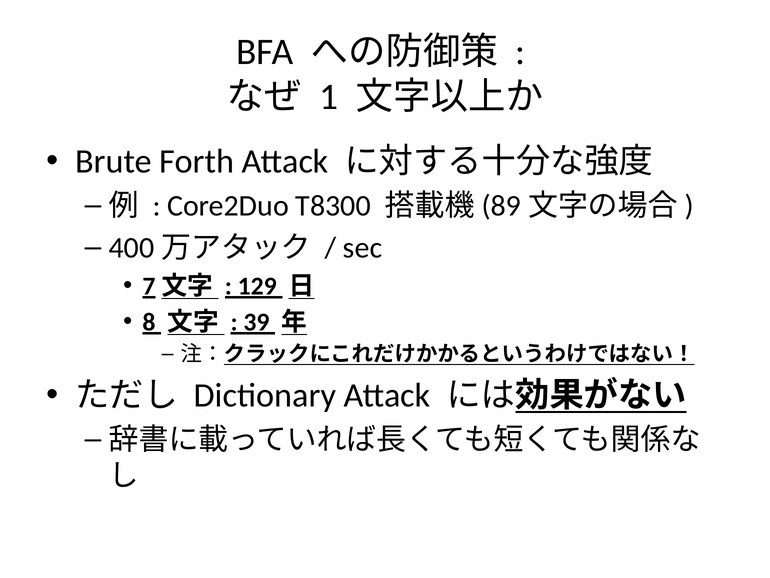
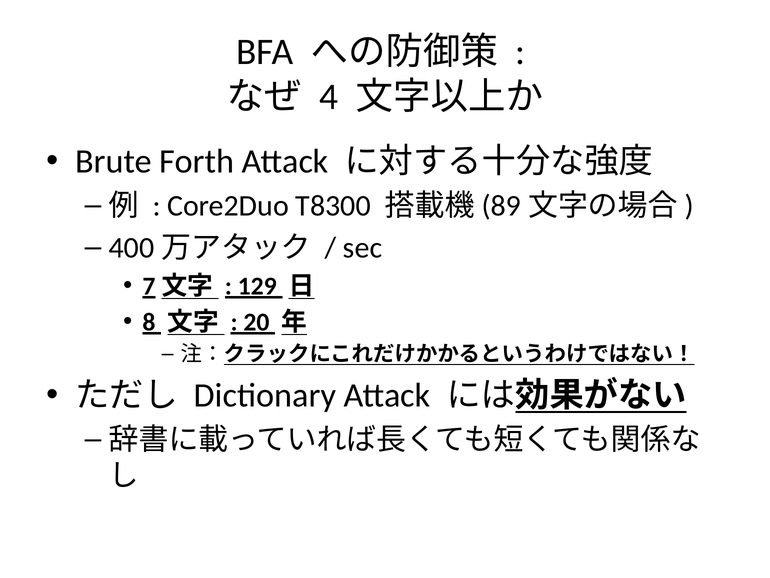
1: 1 -> 4 (329, 97)
39: 39 -> 20 (256, 322)
